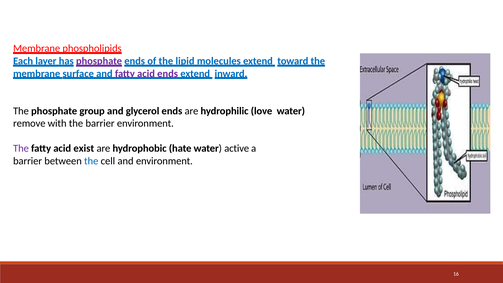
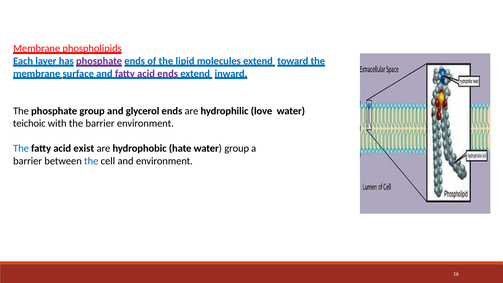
remove: remove -> teichoic (29, 123)
The colour: purple -> blue (21, 148)
active: active -> group (237, 148)
